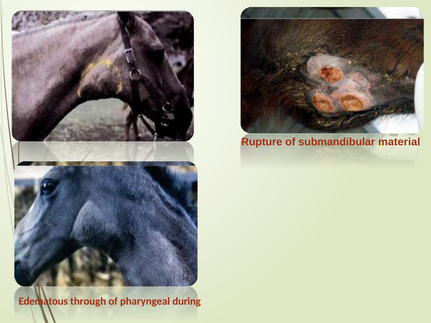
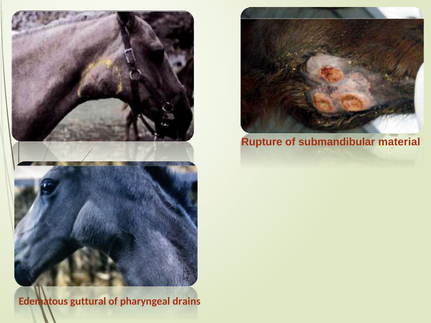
through: through -> guttural (88, 302)
during: during -> drains (187, 302)
